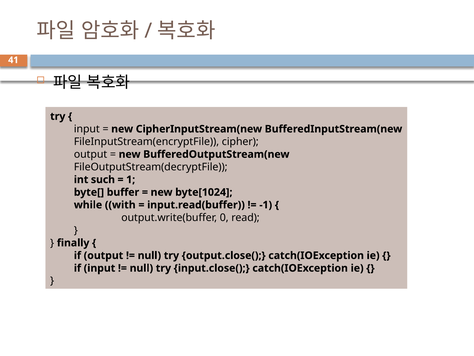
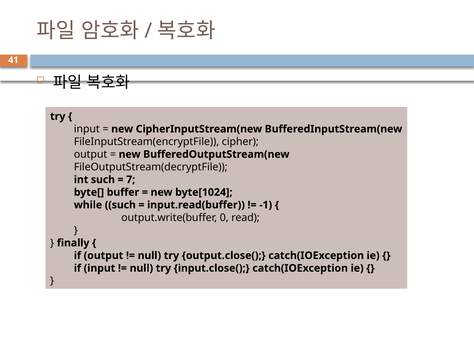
1: 1 -> 7 (131, 179)
while with: with -> such (120, 205)
